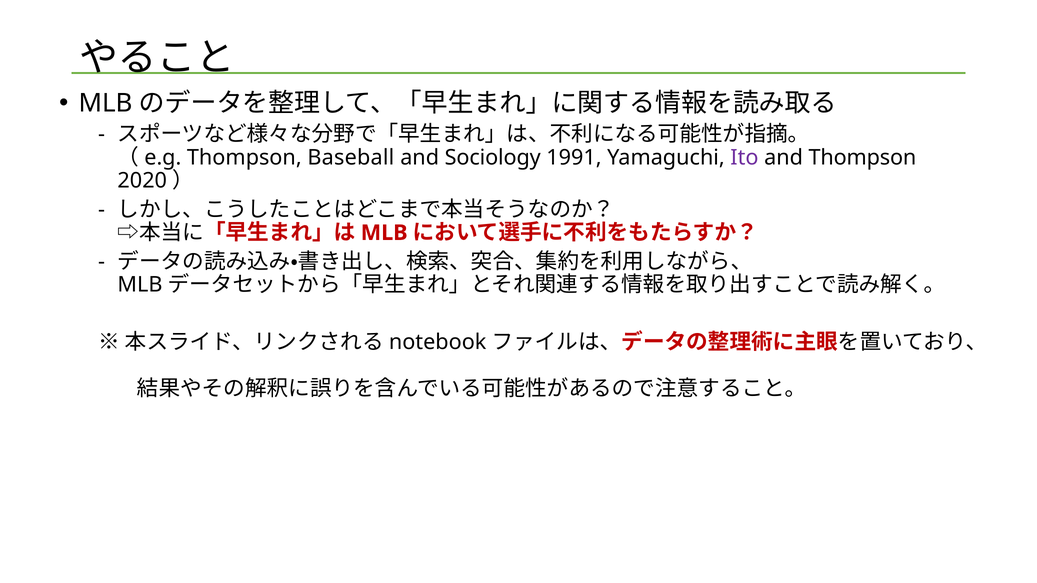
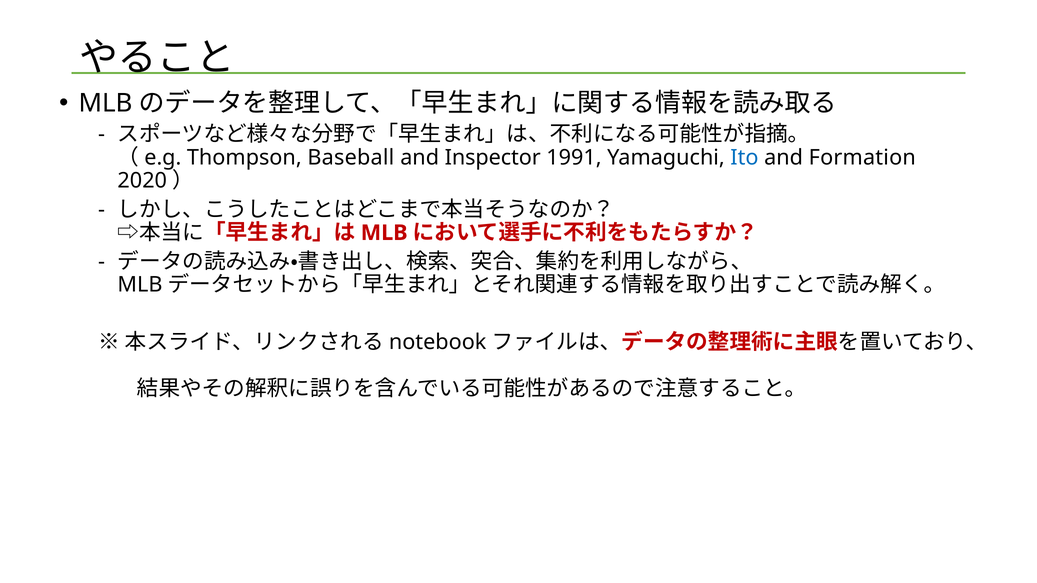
Sociology: Sociology -> Inspector (493, 158)
Ito colour: purple -> blue (744, 158)
and Thompson: Thompson -> Formation (862, 158)
